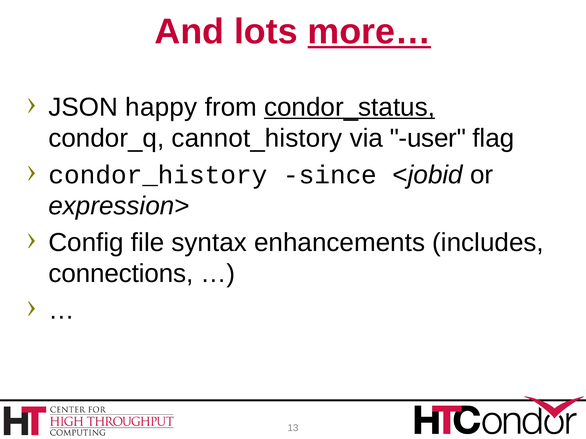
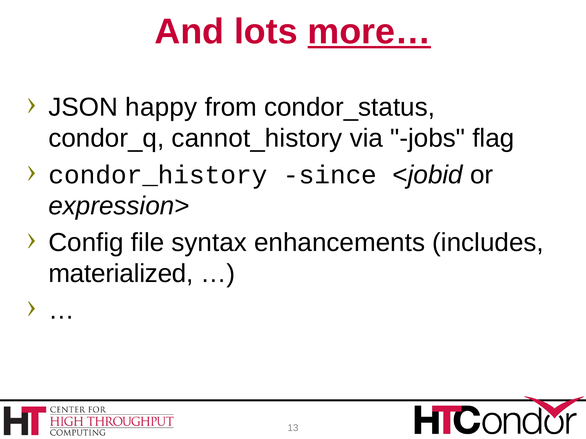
condor_status underline: present -> none (350, 107)
user: user -> jobs (428, 139)
connections: connections -> materialized (121, 274)
